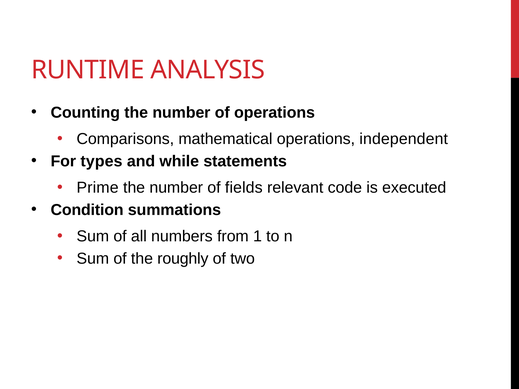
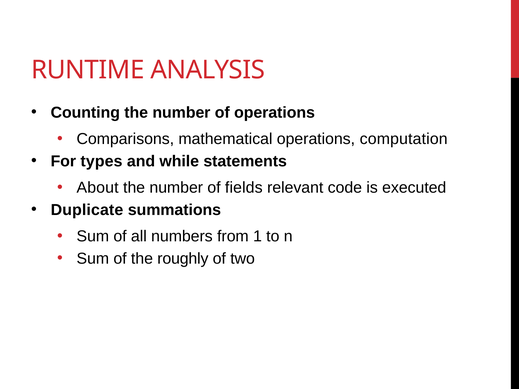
independent: independent -> computation (404, 139)
Prime: Prime -> About (98, 188)
Condition: Condition -> Duplicate (87, 210)
